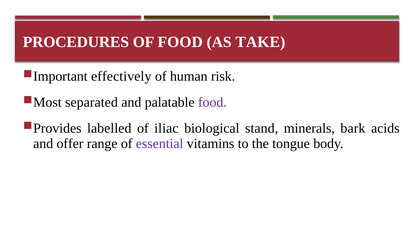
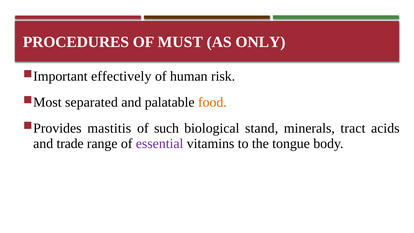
OF FOOD: FOOD -> MUST (180, 42)
TAKE: TAKE -> ONLY (260, 42)
food colour: purple -> orange (212, 102)
labelled: labelled -> mastitis (109, 128)
iliac: iliac -> such (167, 128)
bark: bark -> tract (353, 128)
offer: offer -> trade (70, 144)
